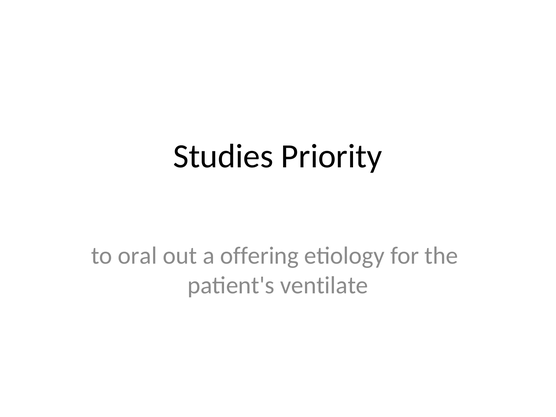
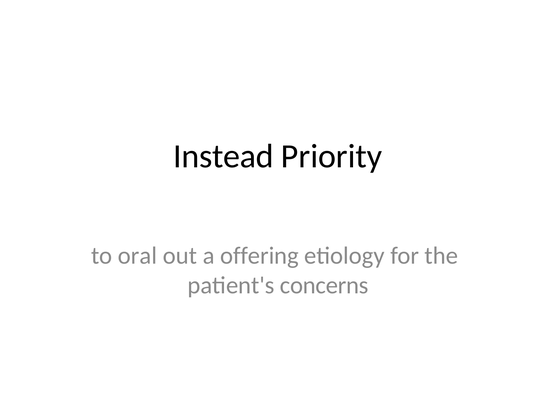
Studies: Studies -> Instead (223, 156)
ventilate: ventilate -> concerns (324, 285)
